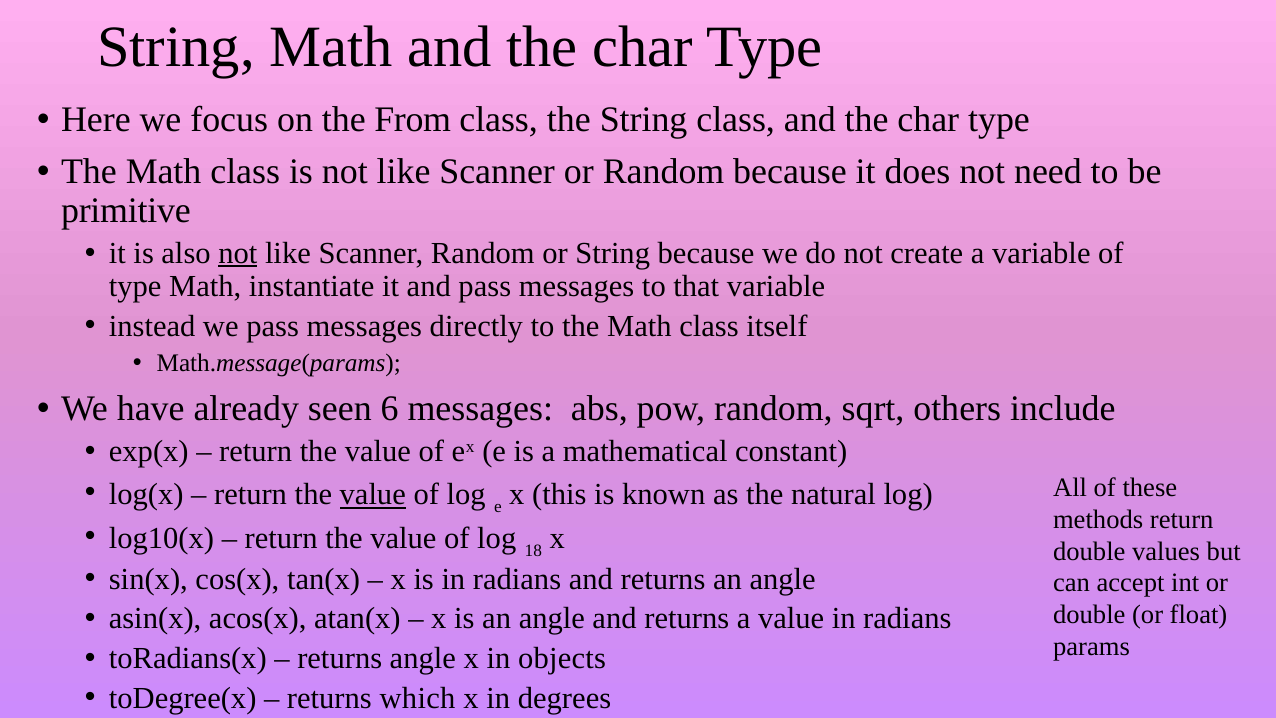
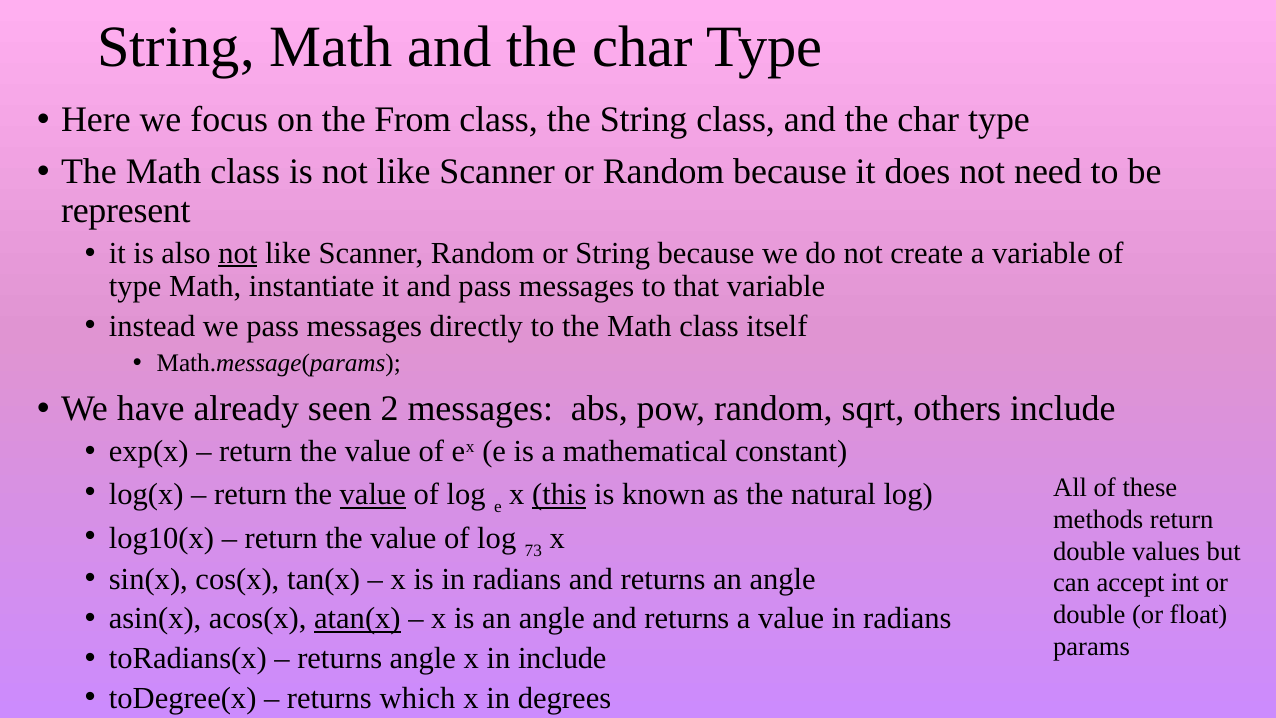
primitive: primitive -> represent (126, 211)
6: 6 -> 2 (390, 409)
this underline: none -> present (559, 495)
18: 18 -> 73 (533, 550)
atan(x underline: none -> present (357, 619)
in objects: objects -> include (562, 658)
